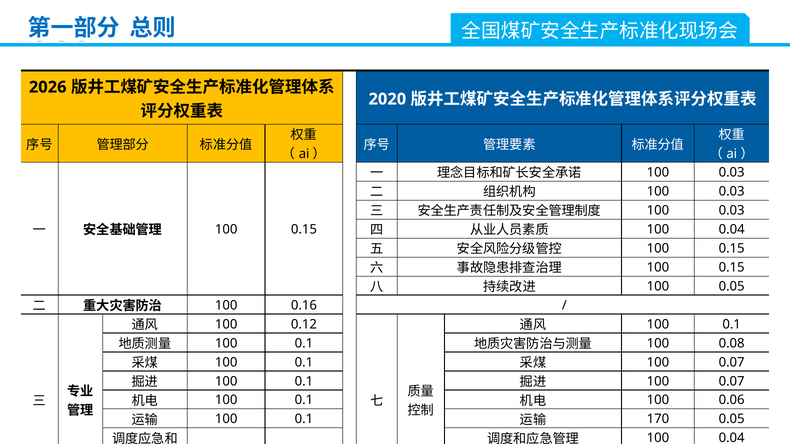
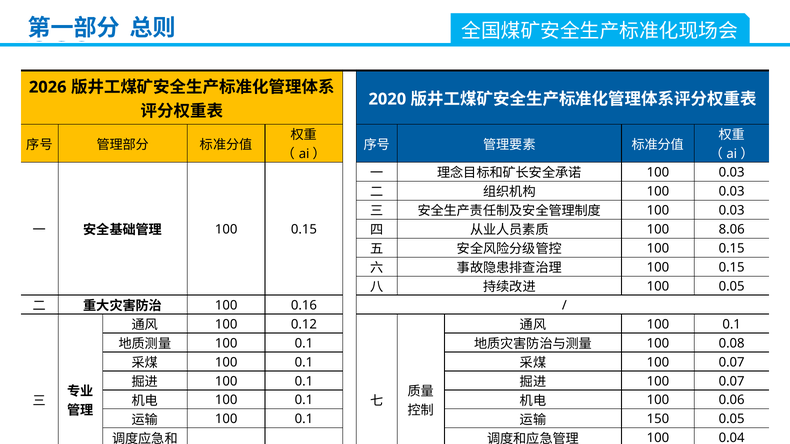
0.04: 0.04 -> 8.06 (732, 230)
170: 170 -> 150 (658, 419)
